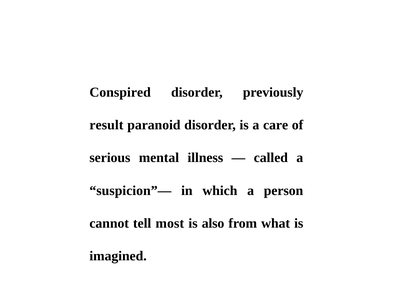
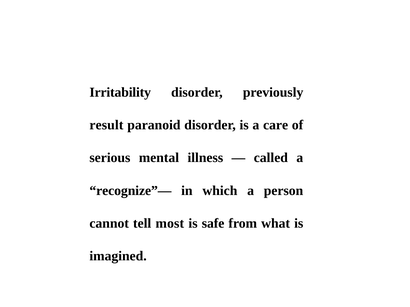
Conspired: Conspired -> Irritability (120, 92)
suspicion”—: suspicion”— -> recognize”— (130, 191)
also: also -> safe (213, 224)
